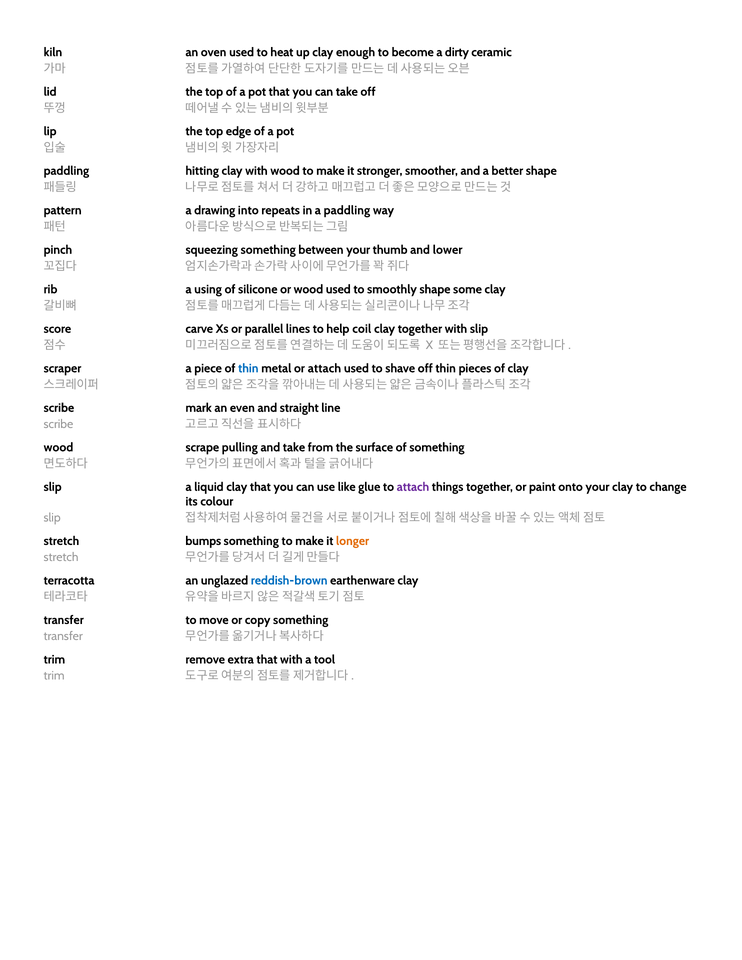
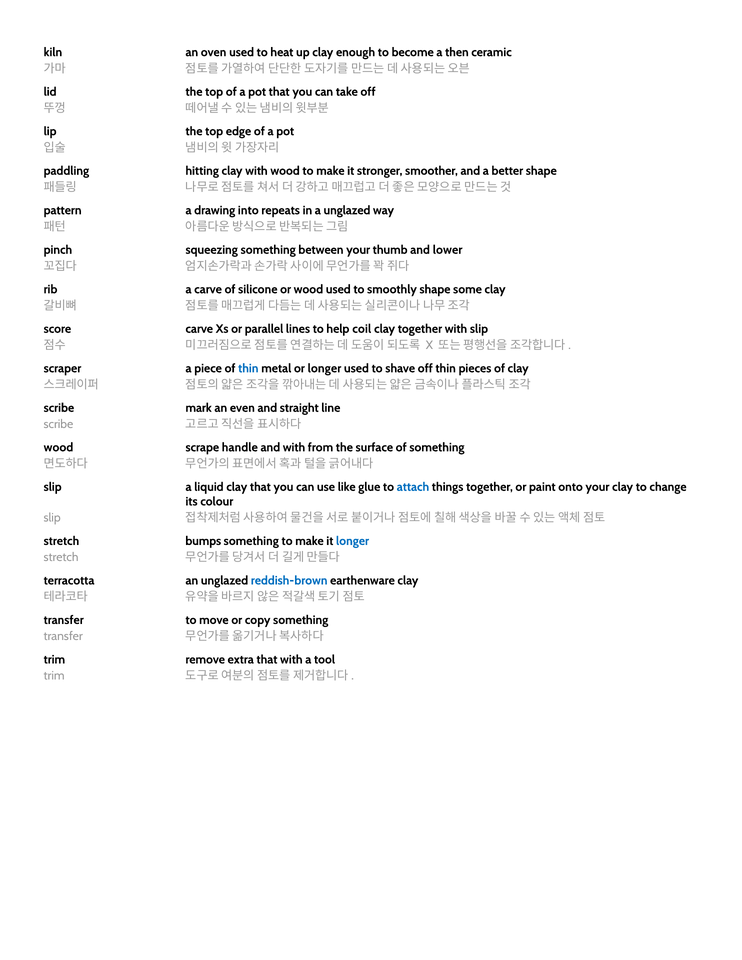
dirty: dirty -> then (457, 52)
a paddling: paddling -> unglazed (347, 210)
a using: using -> carve (208, 289)
or attach: attach -> longer (324, 368)
pulling: pulling -> handle (240, 447)
and take: take -> with (294, 447)
attach colour: purple -> blue (413, 487)
longer colour: orange -> blue (353, 541)
